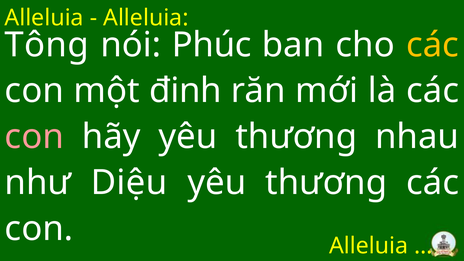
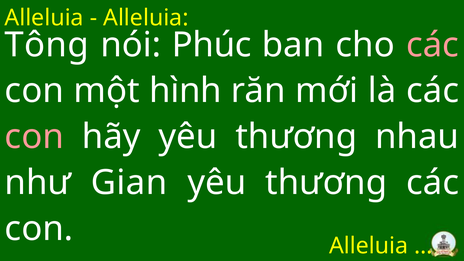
các colour: yellow -> pink (433, 45)
đinh: đinh -> hình (185, 91)
Diệu: Diệu -> Gian (129, 183)
